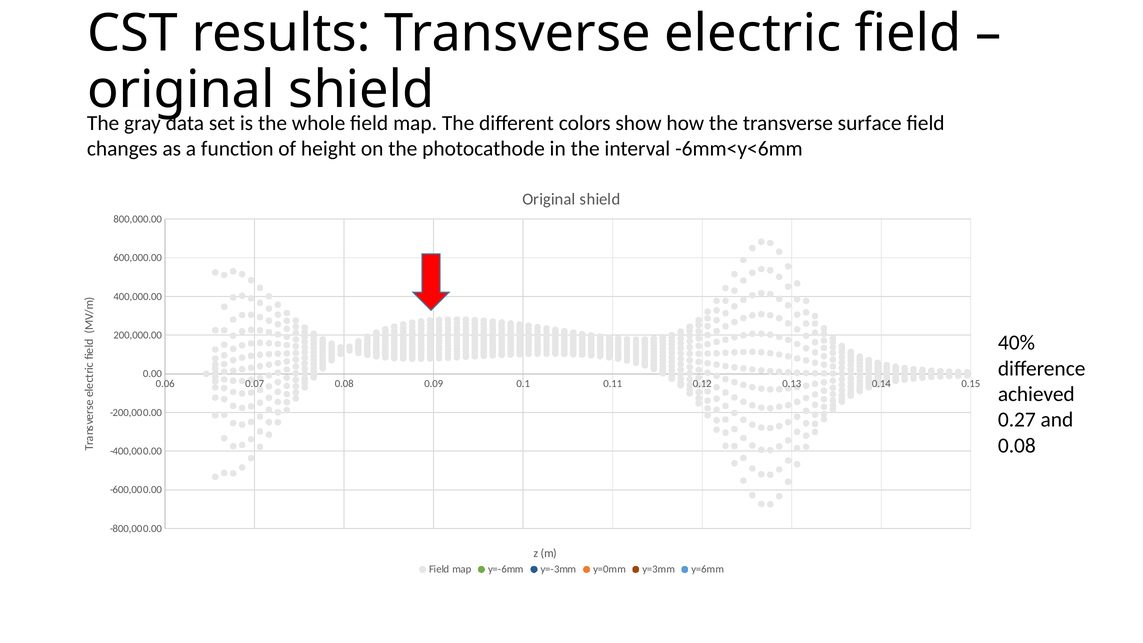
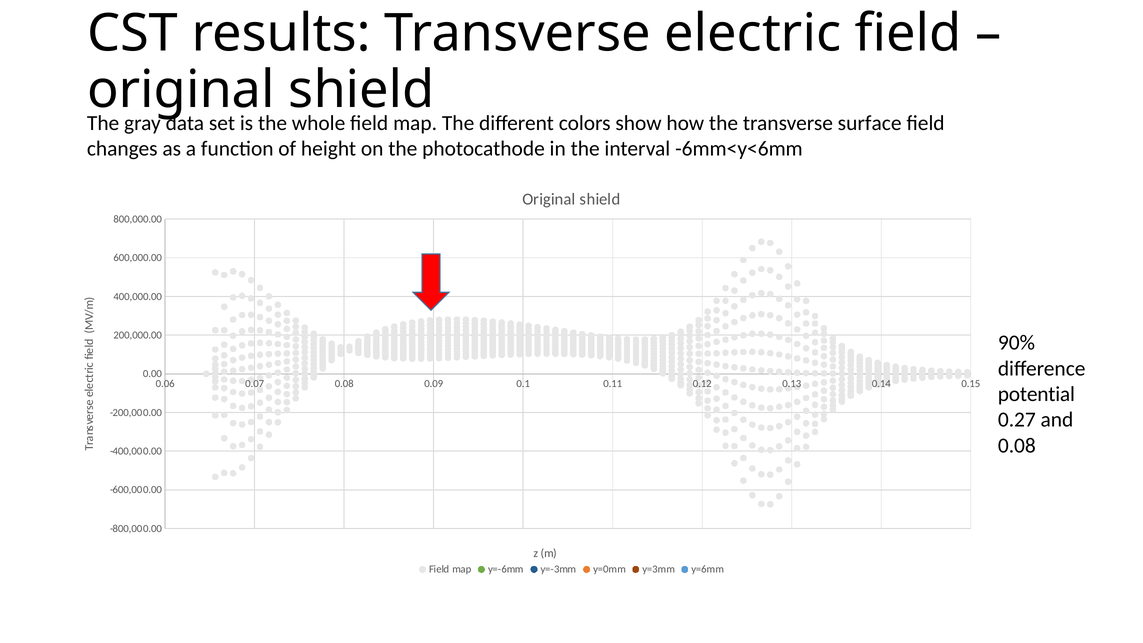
40%: 40% -> 90% (1016, 343)
achieved: achieved -> potential (1036, 394)
